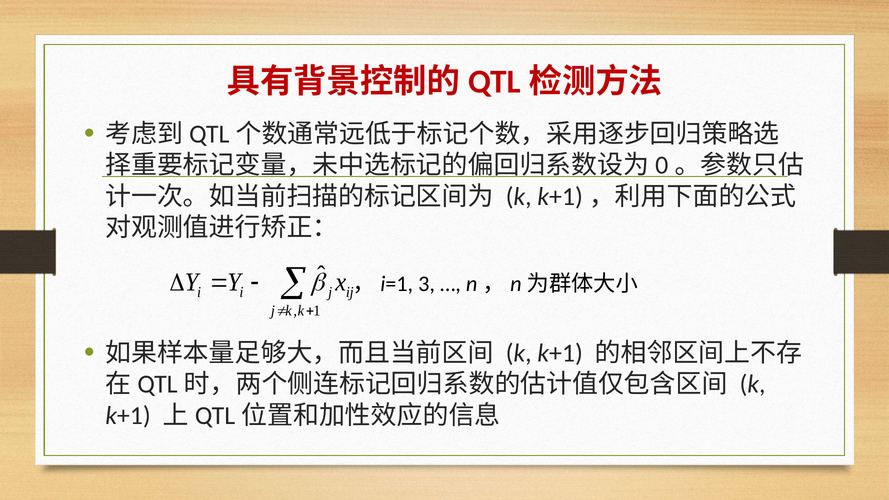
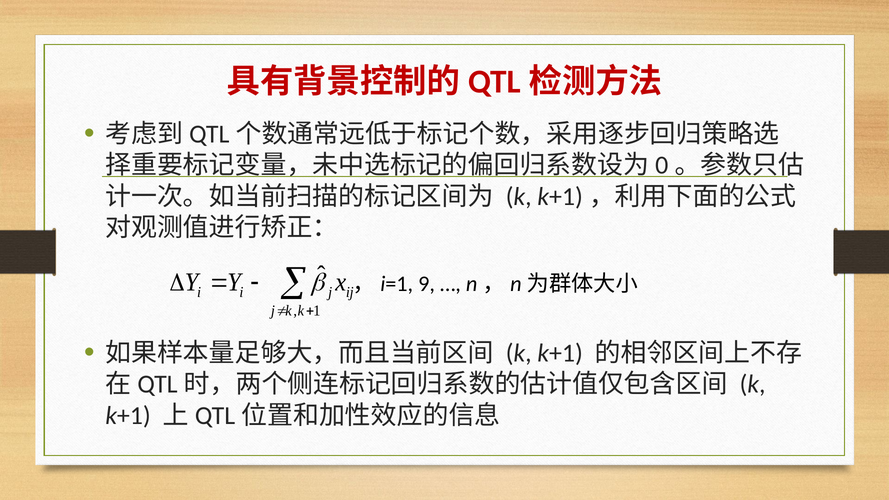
3: 3 -> 9 (427, 284)
